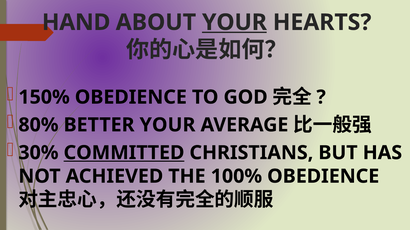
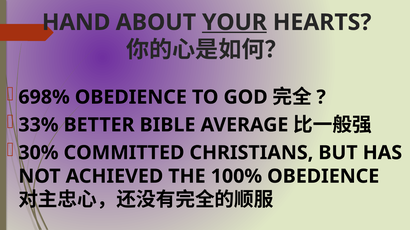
150%: 150% -> 698% (44, 97)
80%: 80% -> 33% (38, 125)
BETTER YOUR: YOUR -> BIBLE (168, 125)
COMMITTED underline: present -> none (124, 153)
